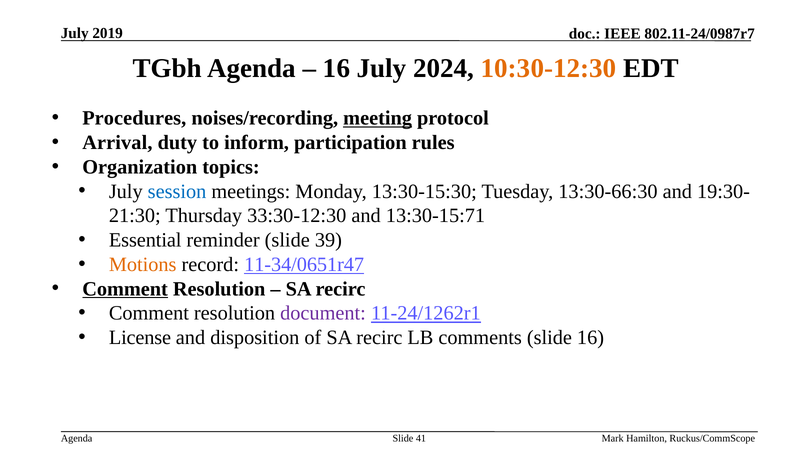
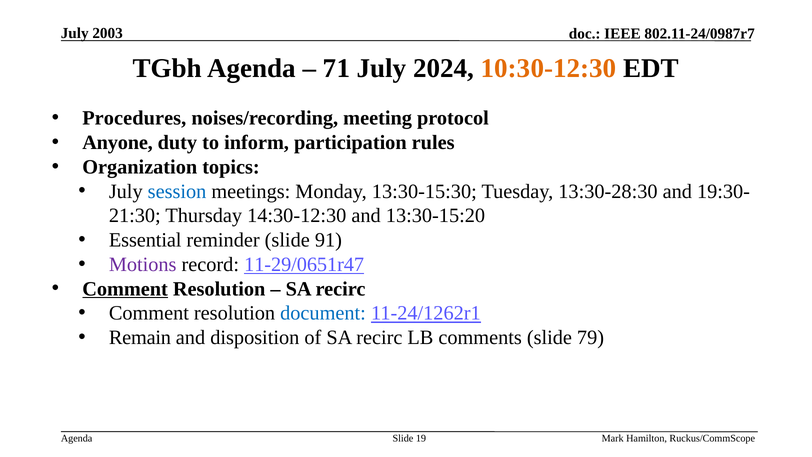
2019: 2019 -> 2003 (108, 33)
16: 16 -> 71 (337, 68)
meeting underline: present -> none (378, 118)
Arrival: Arrival -> Anyone (118, 143)
13:30-66:30: 13:30-66:30 -> 13:30-28:30 (608, 191)
33:30-12:30: 33:30-12:30 -> 14:30-12:30 (297, 216)
13:30-15:71: 13:30-15:71 -> 13:30-15:20 (435, 216)
39: 39 -> 91 (328, 240)
Motions colour: orange -> purple (143, 264)
11-34/0651r47: 11-34/0651r47 -> 11-29/0651r47 (304, 264)
document colour: purple -> blue (323, 313)
License: License -> Remain (140, 337)
slide 16: 16 -> 79 (591, 337)
41: 41 -> 19 (421, 438)
